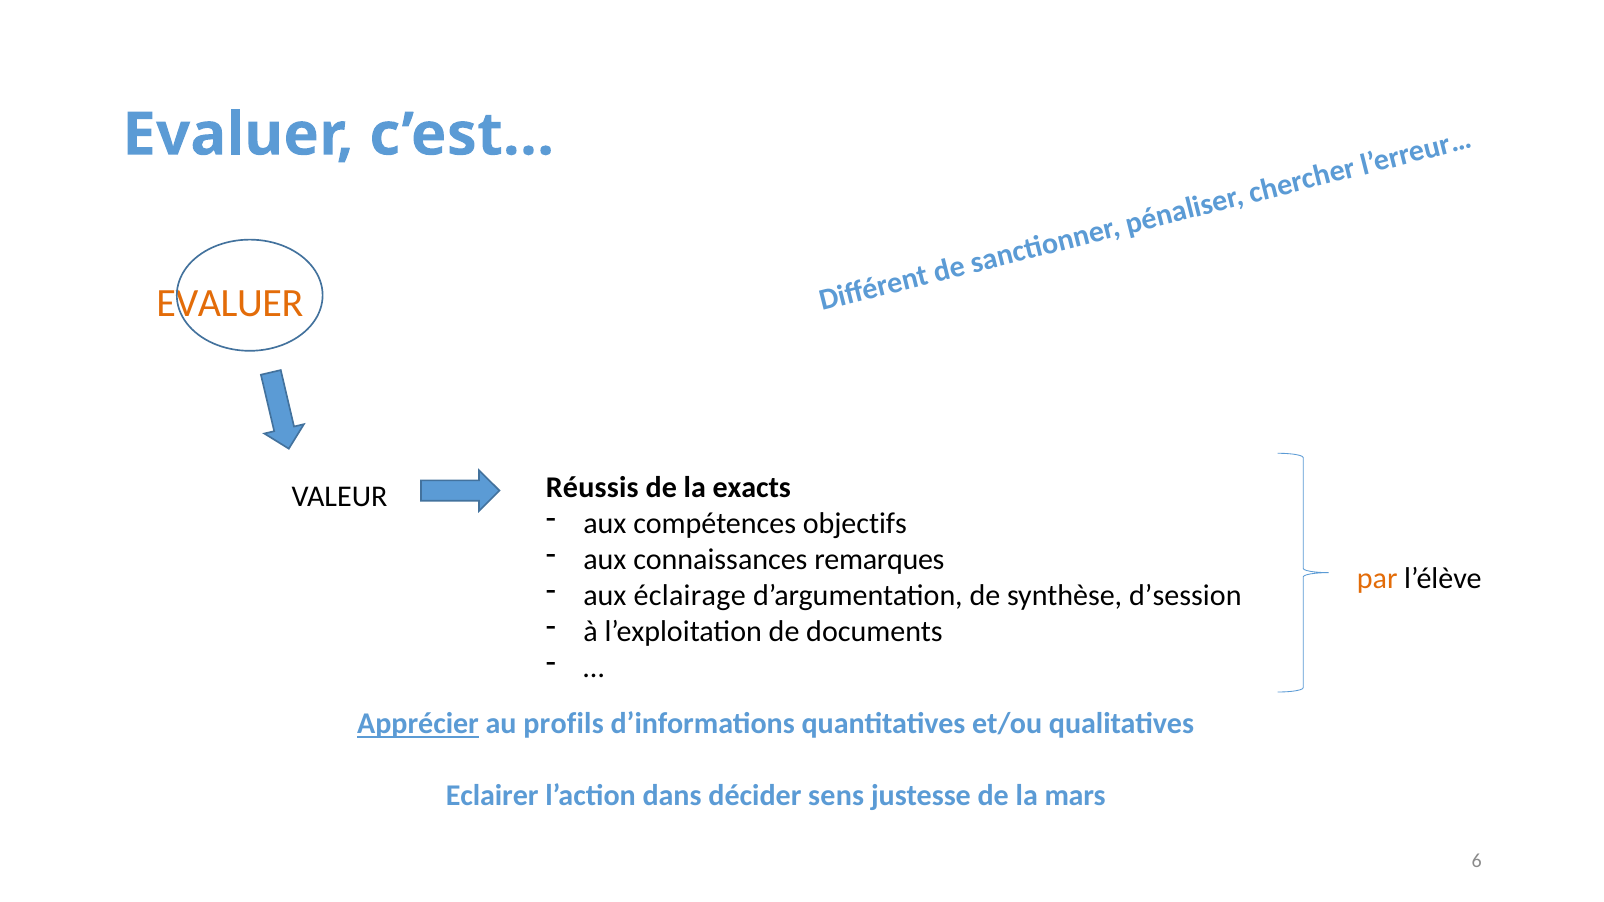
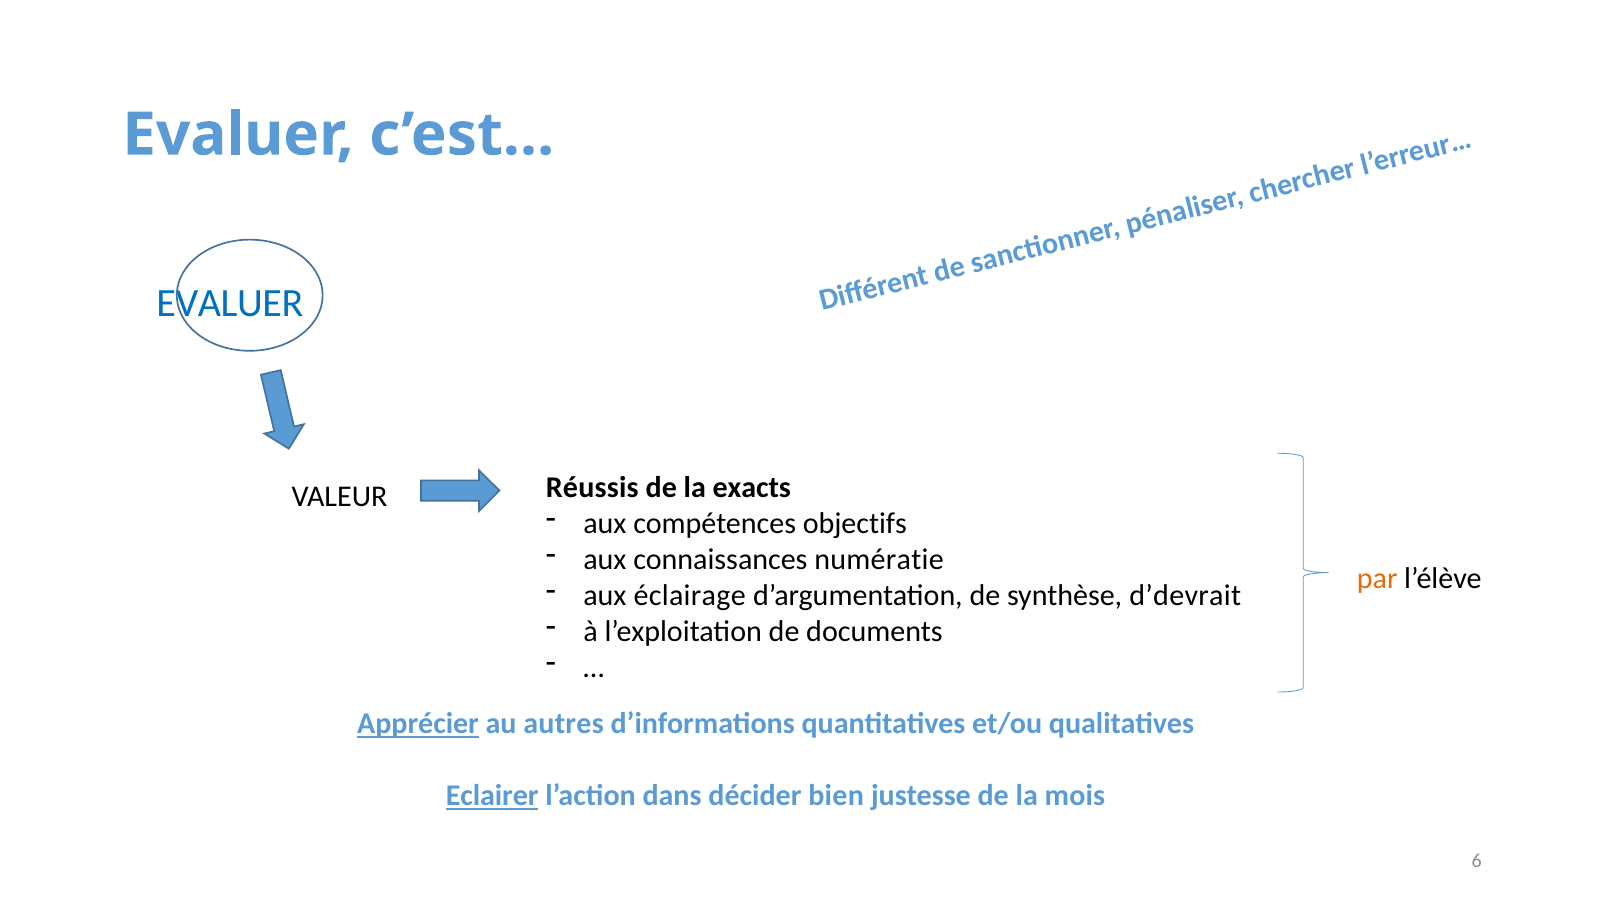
EVALUER colour: orange -> blue (230, 304)
remarques: remarques -> numératie (879, 560)
d’session: d’session -> d’devrait (1185, 596)
profils: profils -> autres (564, 724)
Eclairer underline: none -> present (492, 796)
sens: sens -> bien (836, 796)
mars: mars -> mois (1075, 796)
